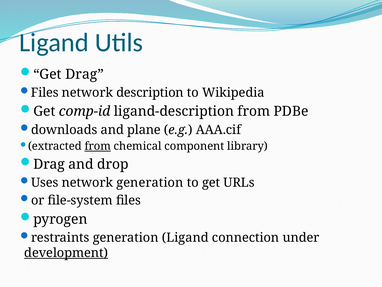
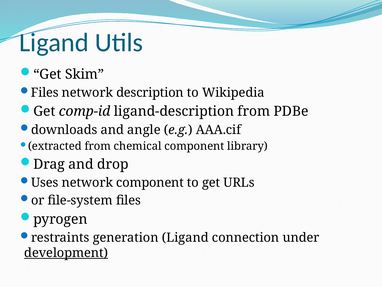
Get Drag: Drag -> Skim (85, 74)
plane: plane -> angle (144, 130)
from underline: present -> none (98, 146)
network generation: generation -> component (150, 182)
